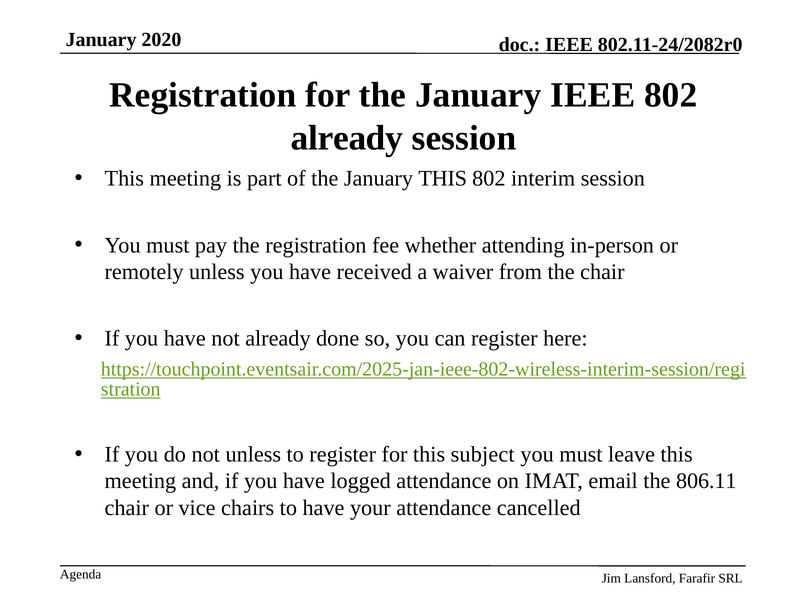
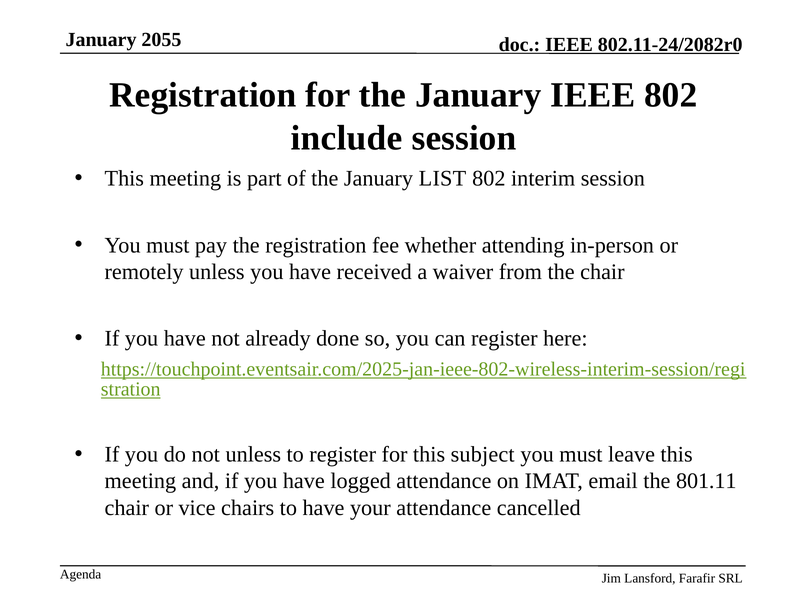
2020: 2020 -> 2055 (161, 40)
already: already -> include (347, 138)
January THIS: THIS -> LIST (442, 179)
806.11: 806.11 -> 801.11 (706, 481)
